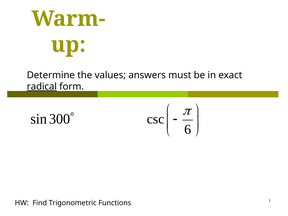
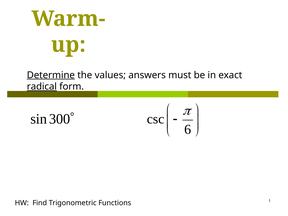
Determine underline: none -> present (51, 75)
